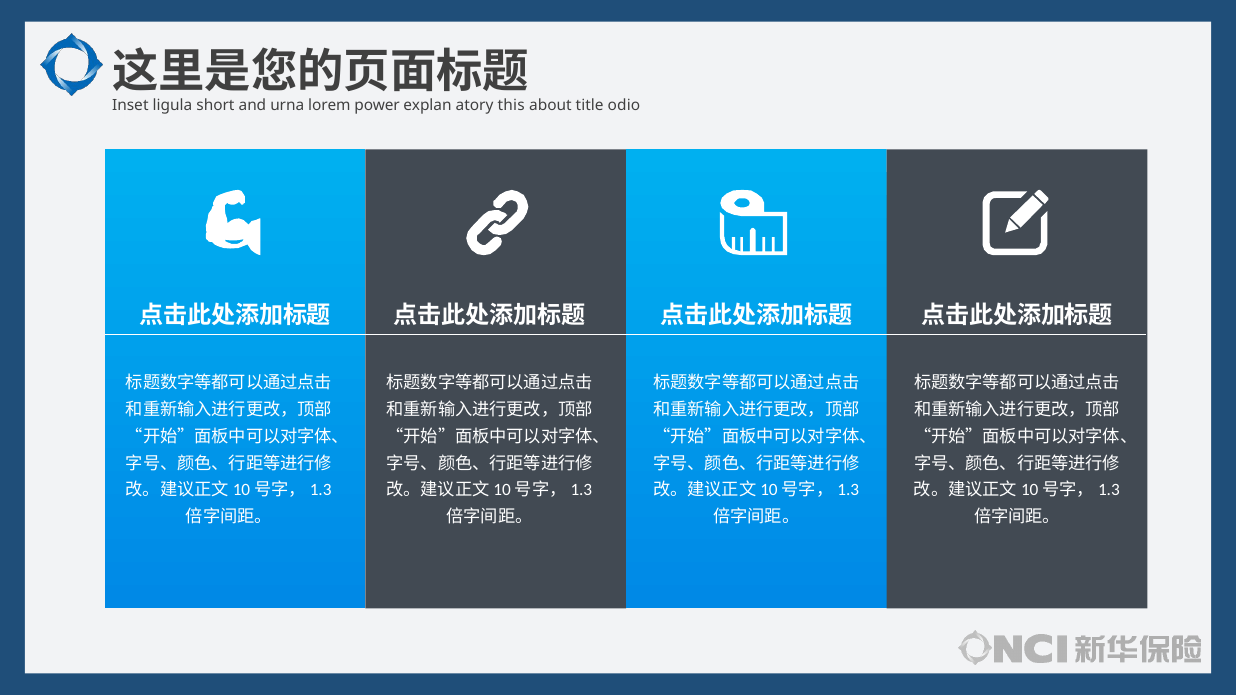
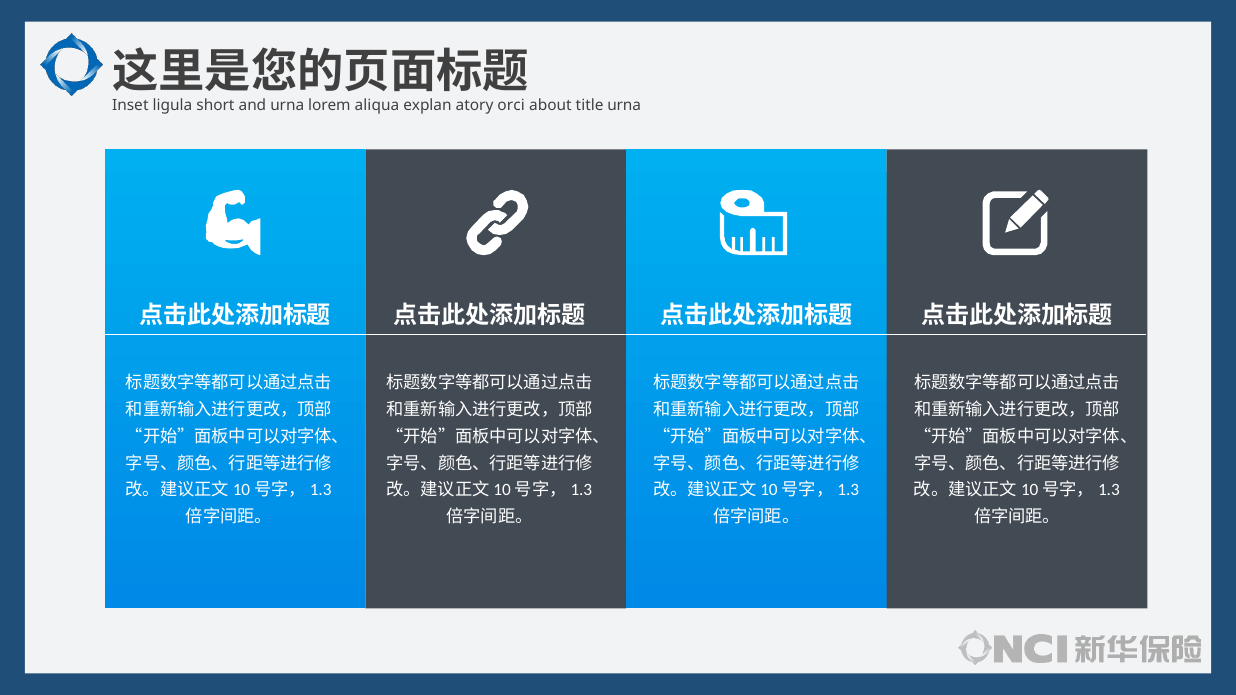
power: power -> aliqua (377, 106)
this: this -> orci (511, 106)
title odio: odio -> urna (624, 106)
